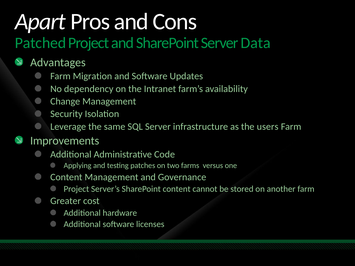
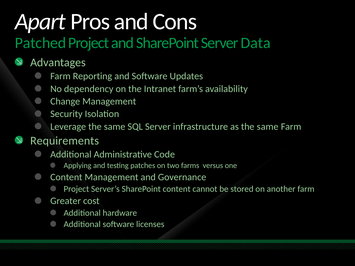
Migration: Migration -> Reporting (92, 76)
as the users: users -> same (268, 127)
Improvements: Improvements -> Requirements (65, 141)
